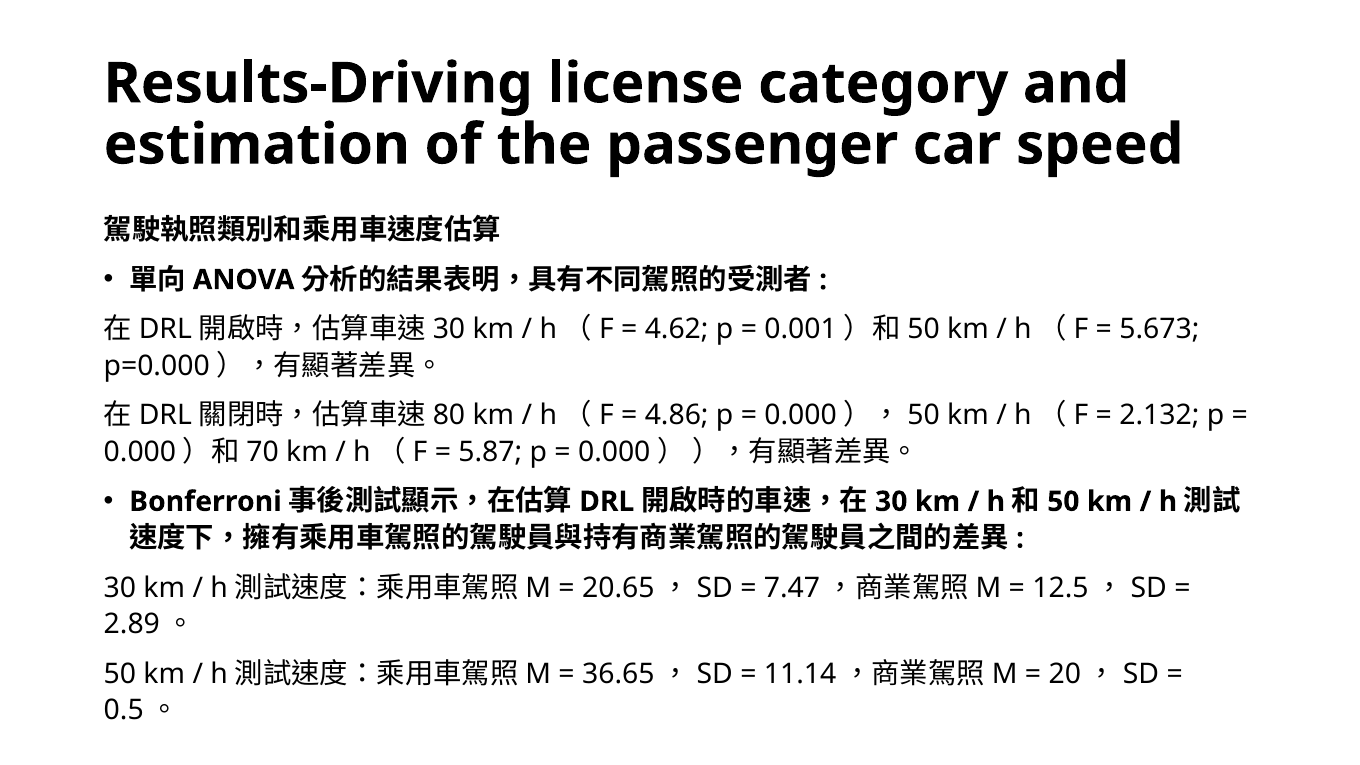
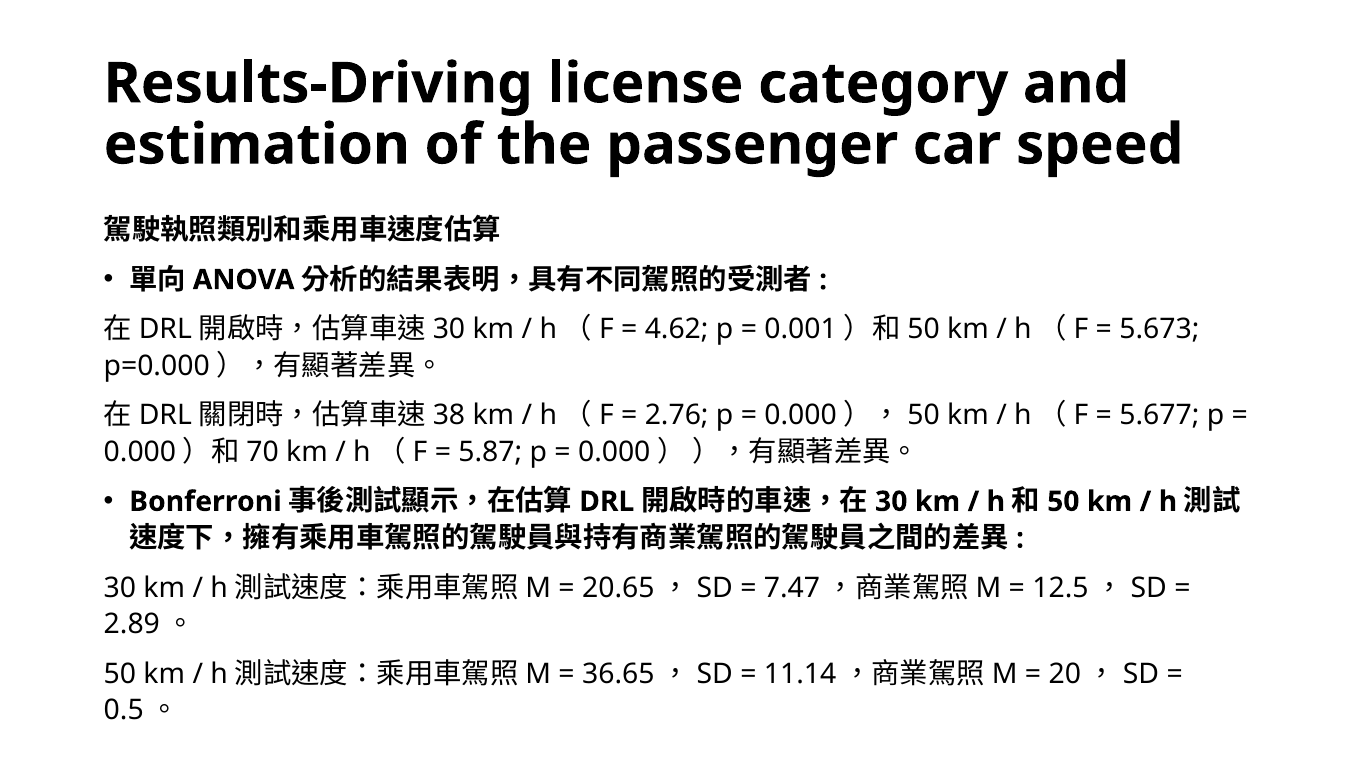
80: 80 -> 38 (449, 415)
4.86: 4.86 -> 2.76 (677, 415)
2.132: 2.132 -> 5.677 (1159, 415)
